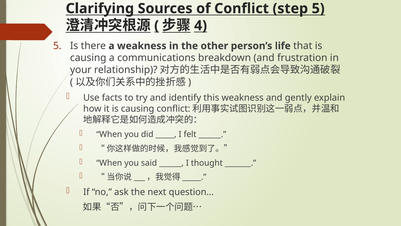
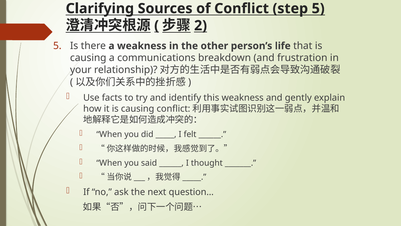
4: 4 -> 2 (201, 26)
